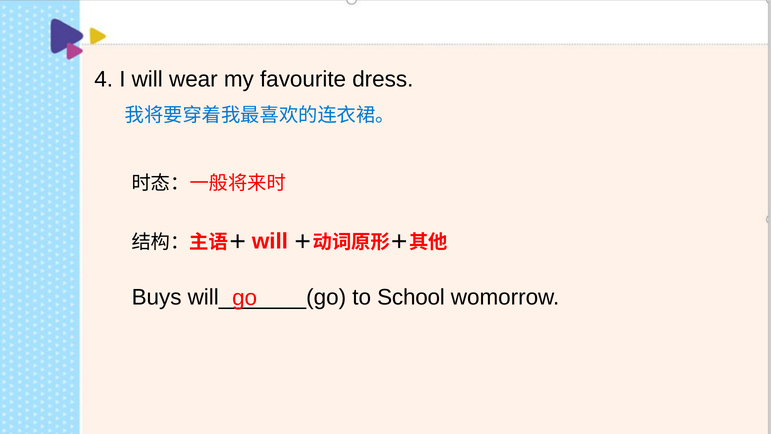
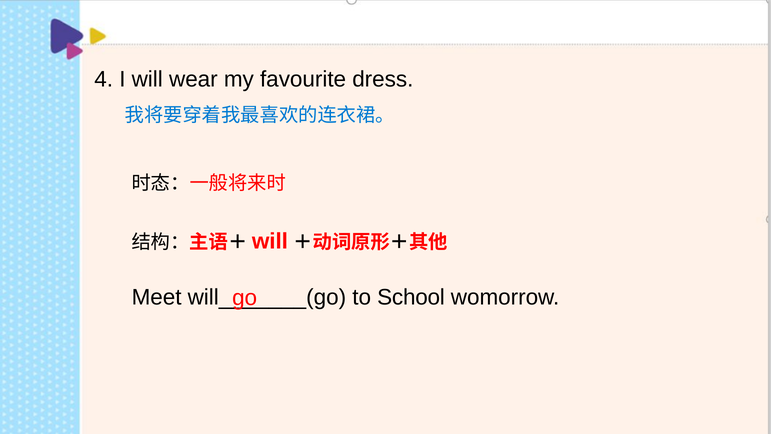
Buys: Buys -> Meet (157, 297)
